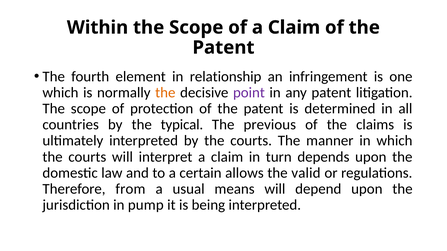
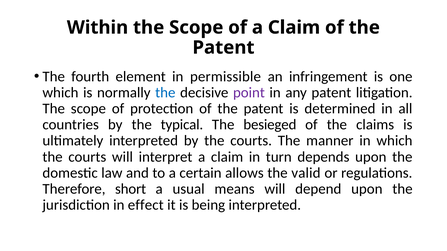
relationship: relationship -> permissible (225, 77)
the colour: orange -> blue (165, 93)
previous: previous -> besieged (270, 125)
from: from -> short (131, 189)
pump: pump -> effect (146, 205)
